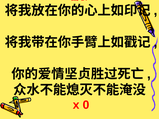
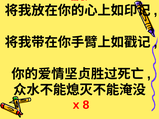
0: 0 -> 8 (86, 105)
